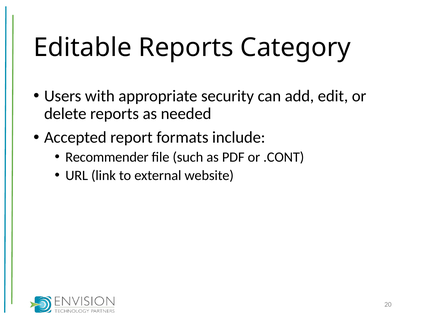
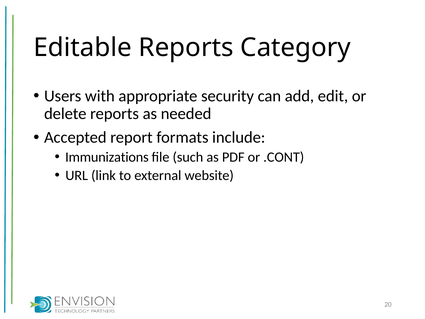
Recommender: Recommender -> Immunizations (107, 157)
